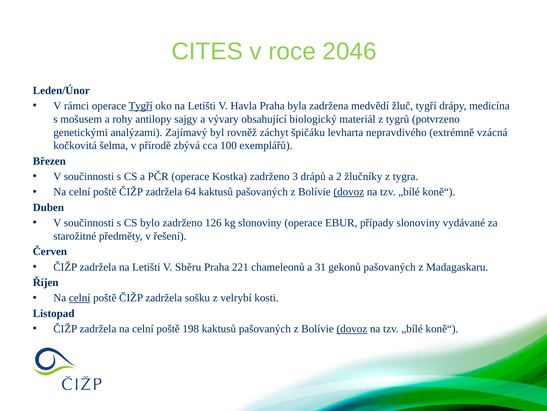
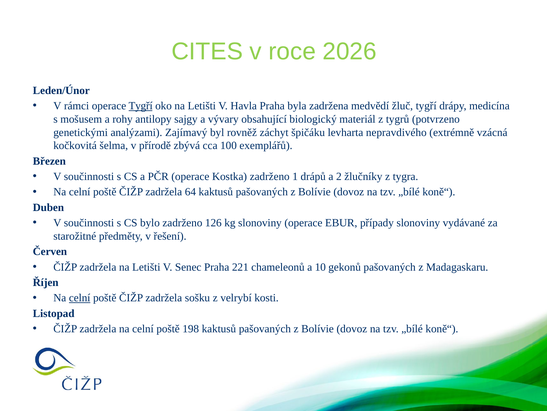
2046: 2046 -> 2026 (350, 51)
3: 3 -> 1 (295, 176)
dovoz underline: present -> none (349, 192)
Sběru: Sběru -> Senec (188, 267)
31: 31 -> 10 (320, 267)
dovoz underline: present -> none (352, 328)
